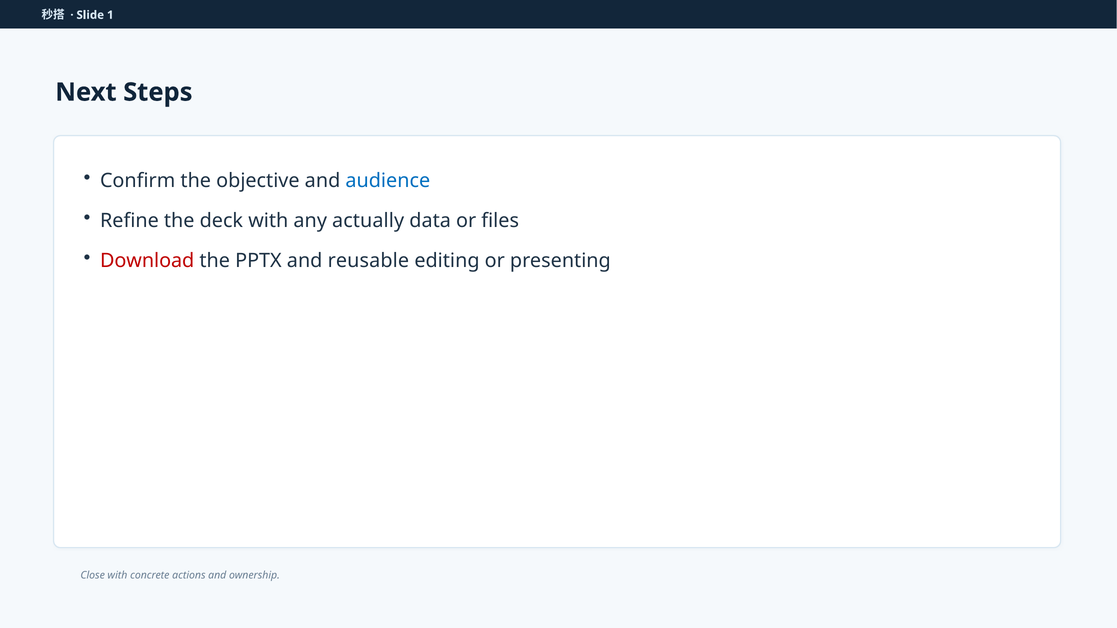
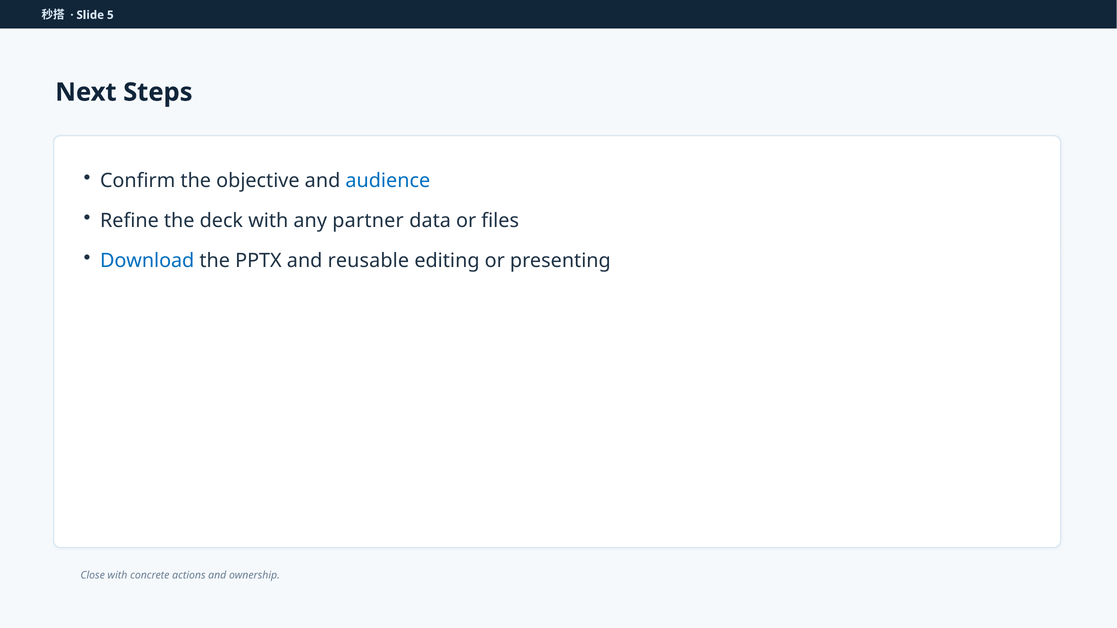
1: 1 -> 5 (110, 15)
actually: actually -> partner (368, 221)
Download colour: red -> blue (147, 261)
